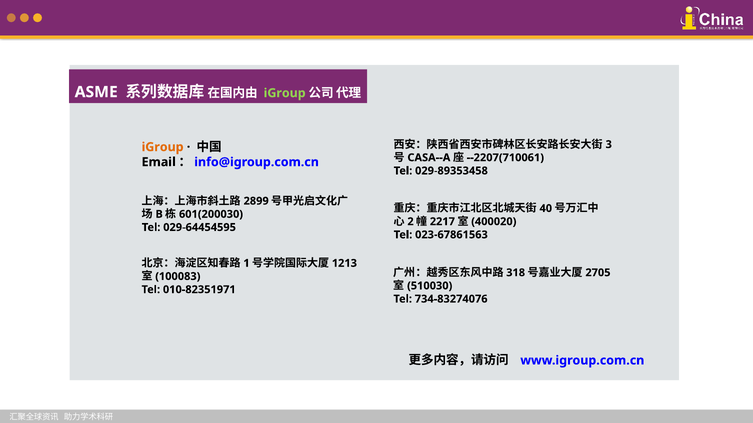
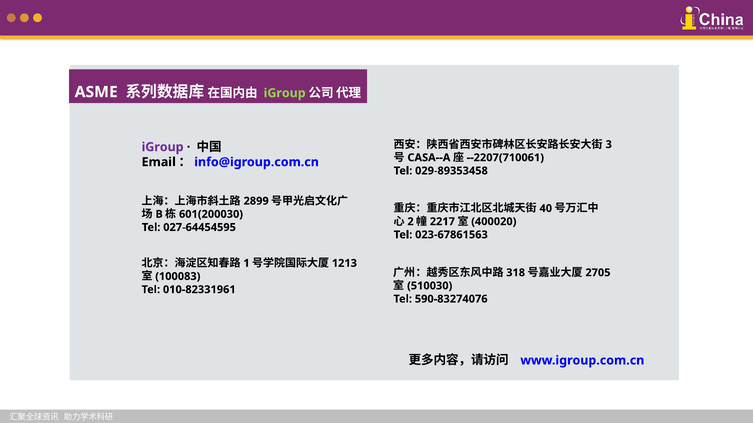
iGroup colour: orange -> purple (163, 147)
029-64454595: 029-64454595 -> 027-64454595 (200, 228)
010-82351971: 010-82351971 -> 010-82331961 (199, 290)
734-83274076: 734-83274076 -> 590-83274076 (451, 299)
